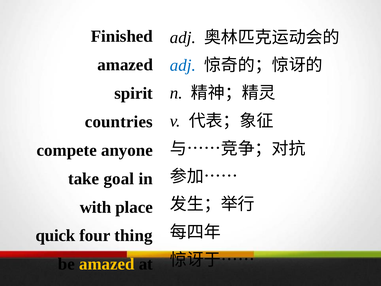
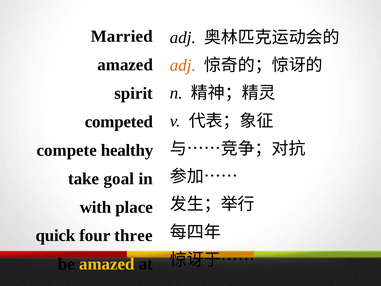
Finished: Finished -> Married (122, 36)
adj colour: blue -> orange (183, 65)
countries: countries -> competed (119, 122)
anyone: anyone -> healthy (127, 150)
thing: thing -> three (133, 235)
